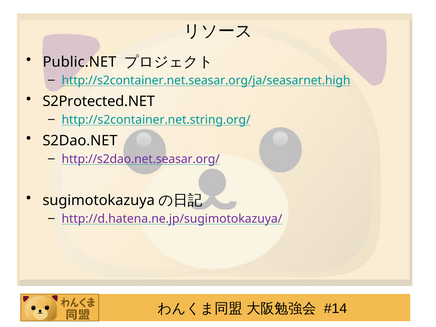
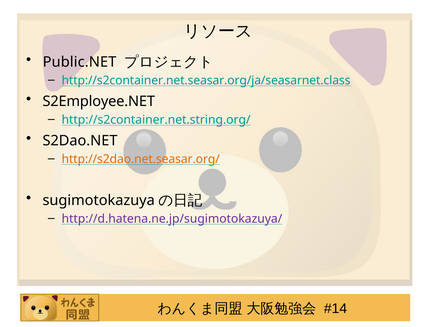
http://s2container.net.seasar.org/ja/seasarnet.high: http://s2container.net.seasar.org/ja/seasarnet.high -> http://s2container.net.seasar.org/ja/seasarnet.class (206, 80)
S2Protected.NET: S2Protected.NET -> S2Employee.NET (99, 101)
http://s2dao.net.seasar.org/ colour: purple -> orange (141, 159)
